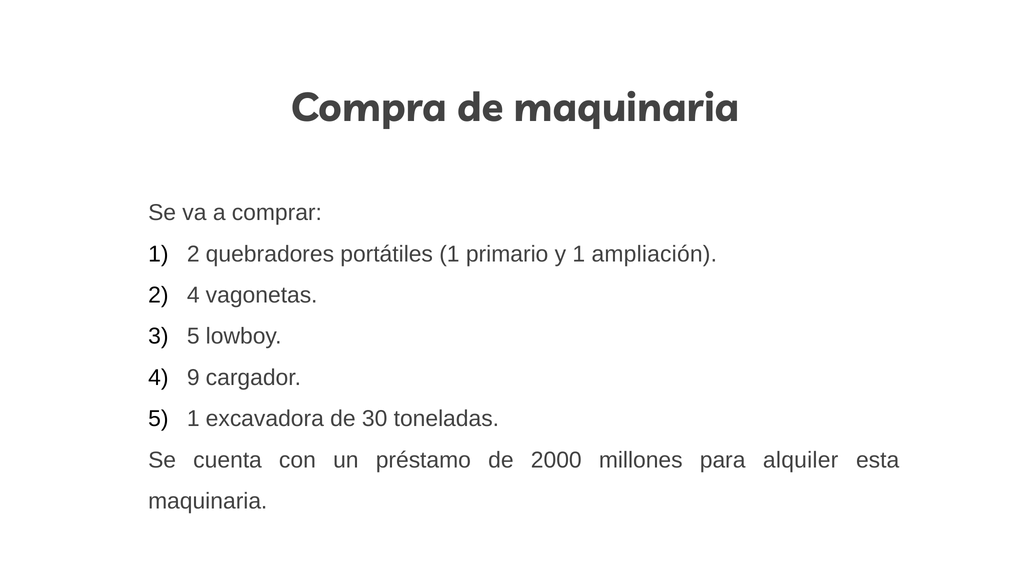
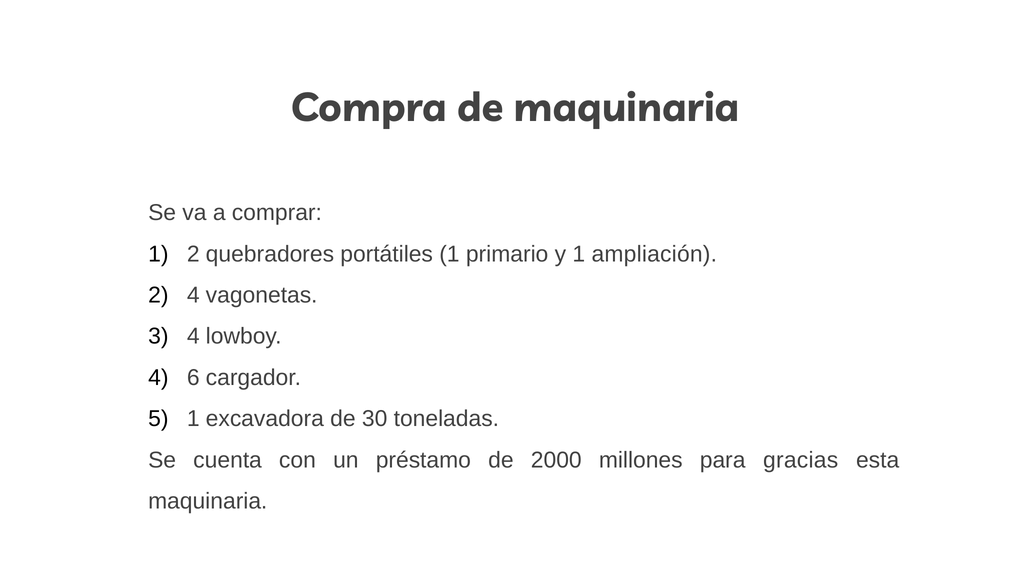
5: 5 -> 4 (193, 336)
9: 9 -> 6 (193, 378)
alquiler: alquiler -> gracias (801, 460)
